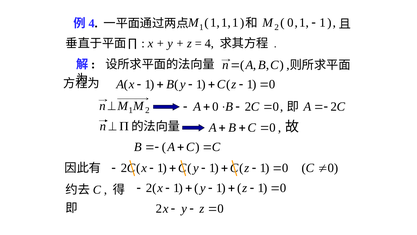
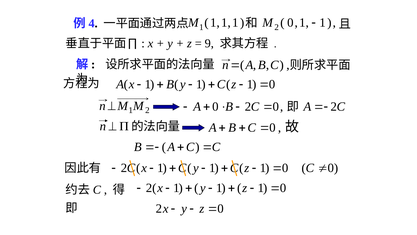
4: 4 -> 9 (209, 44)
